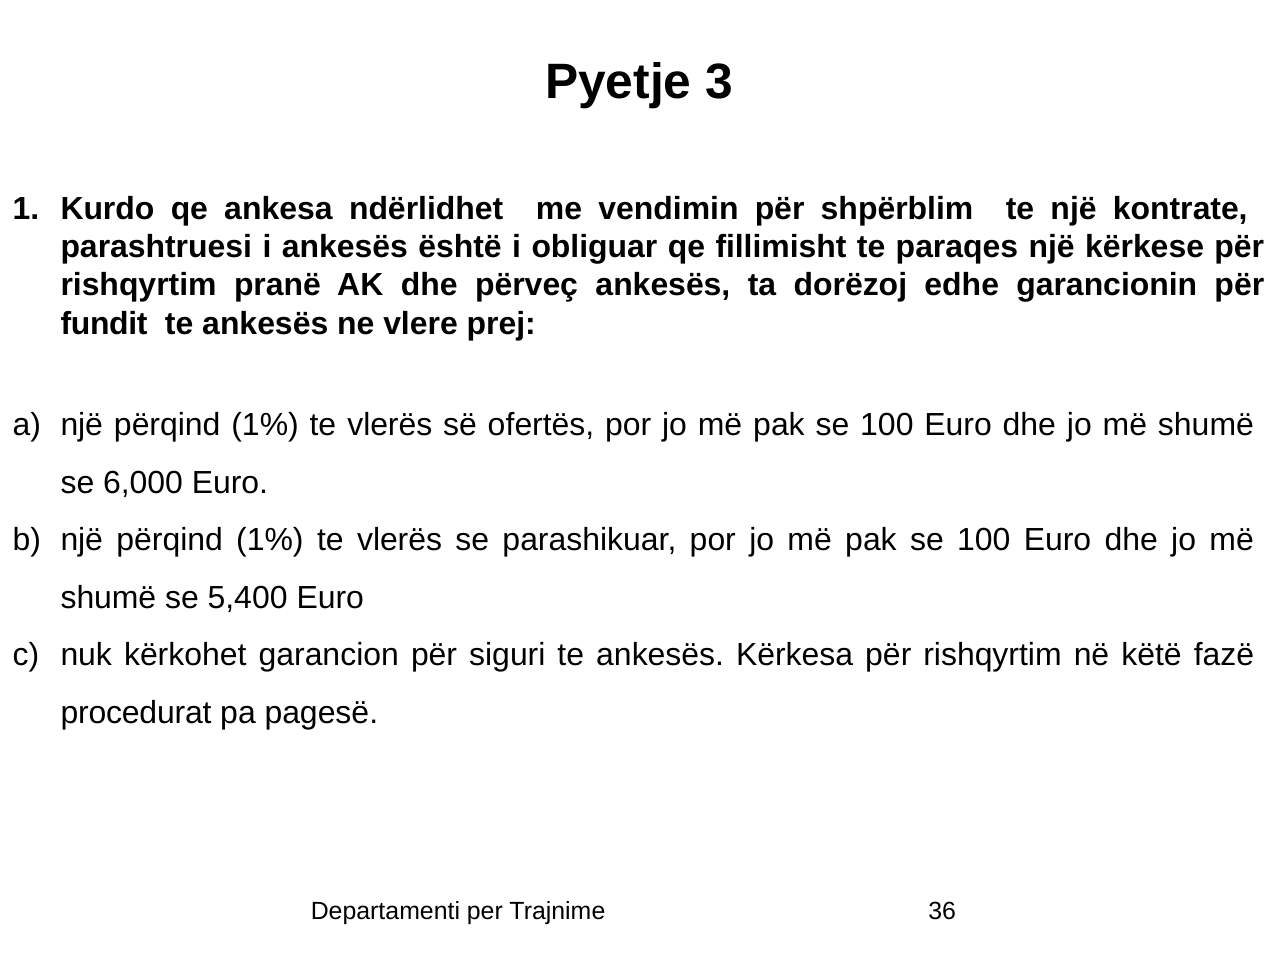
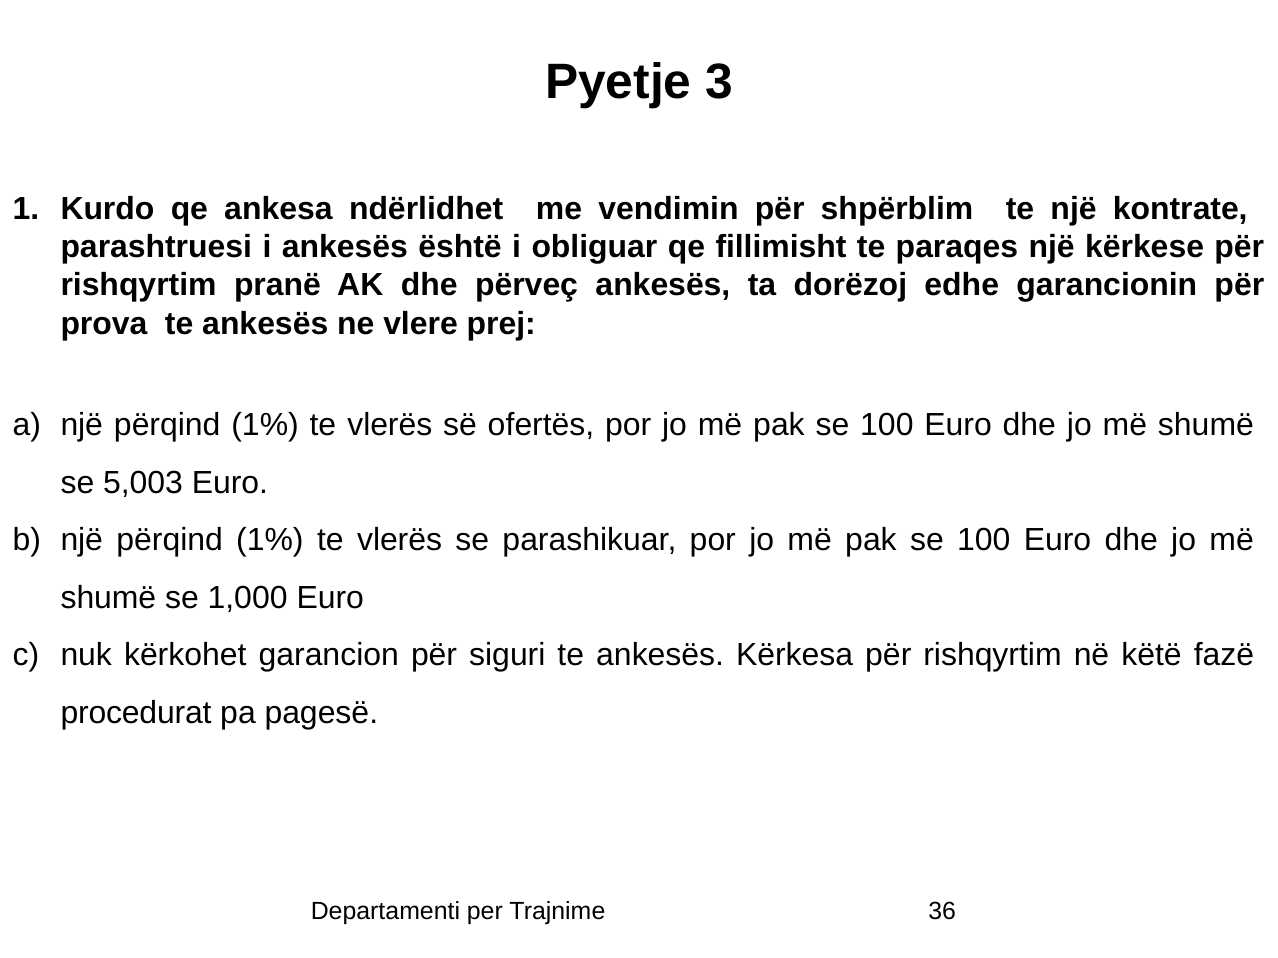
fundit: fundit -> prova (104, 324)
6,000: 6,000 -> 5,003 (143, 483)
5,400: 5,400 -> 1,000 (248, 598)
